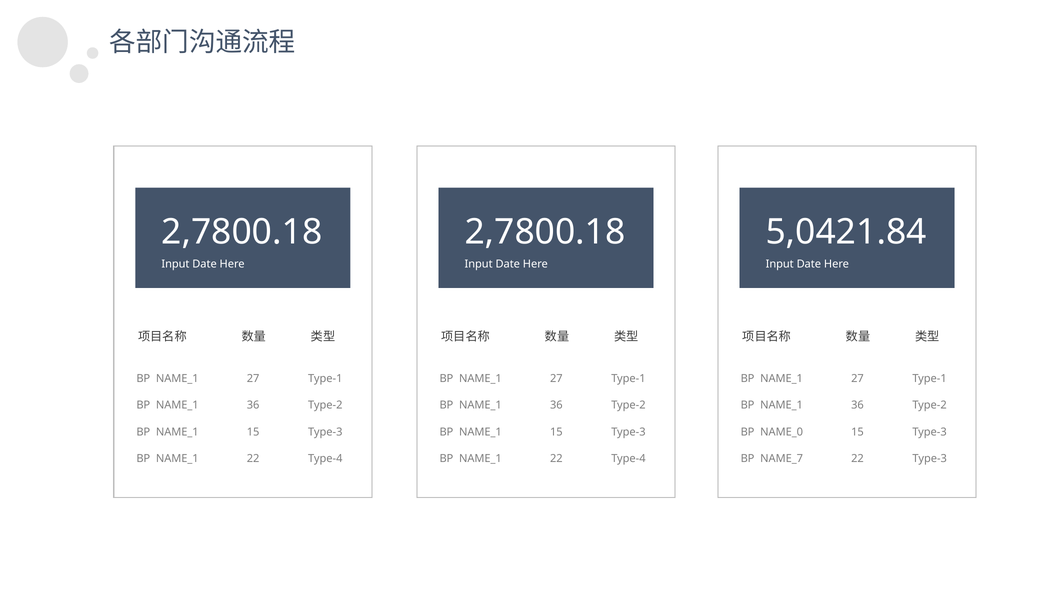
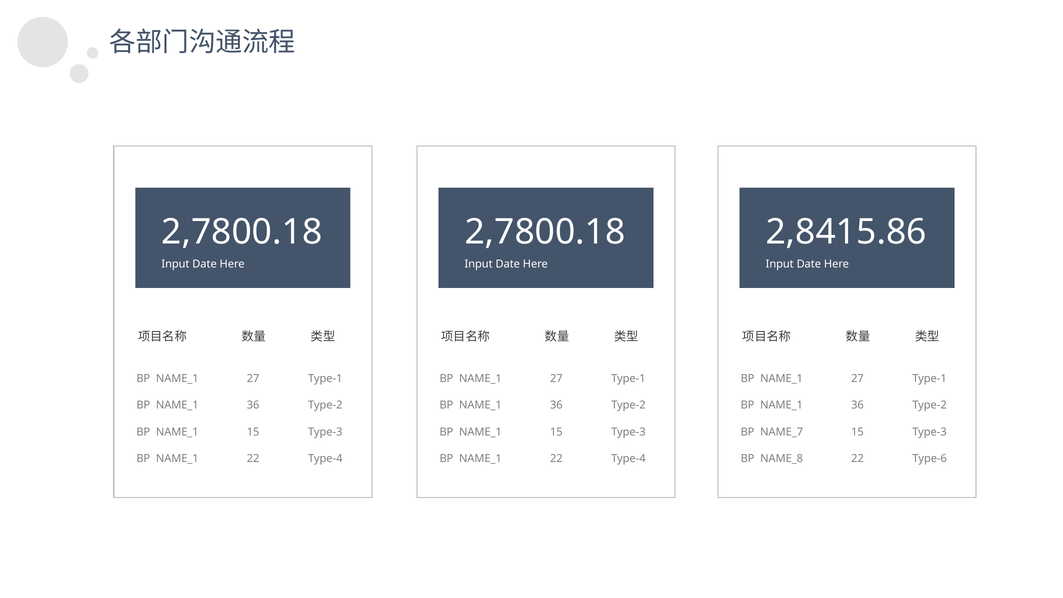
5,0421.84: 5,0421.84 -> 2,8415.86 (846, 232)
NAME_0: NAME_0 -> NAME_7 (782, 432)
NAME_7: NAME_7 -> NAME_8 (782, 458)
Type-3: Type-3 -> Type-6 (930, 458)
